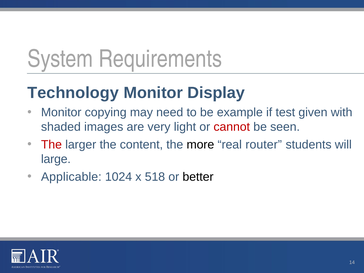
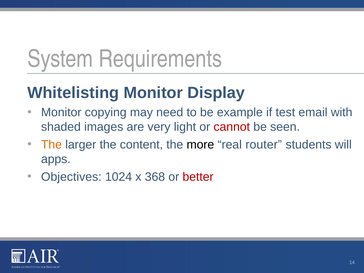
Technology: Technology -> Whitelisting (73, 93)
given: given -> email (313, 112)
The colour: red -> orange (51, 145)
large: large -> apps (56, 159)
Applicable: Applicable -> Objectives (71, 177)
518: 518 -> 368 (155, 177)
better colour: black -> red (198, 177)
